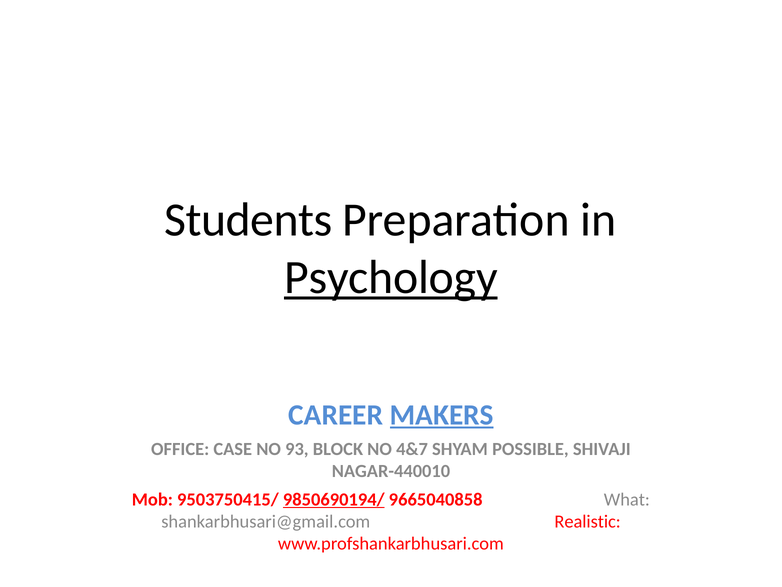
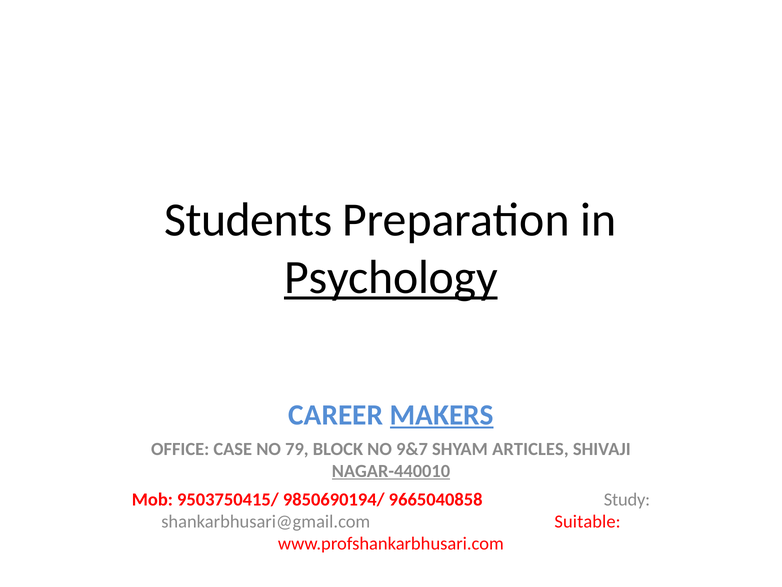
93: 93 -> 79 (297, 449)
4&7: 4&7 -> 9&7 (412, 449)
POSSIBLE: POSSIBLE -> ARTICLES (530, 449)
NAGAR-440010 underline: none -> present (391, 471)
9850690194/ underline: present -> none (334, 499)
What: What -> Study (627, 499)
Realistic: Realistic -> Suitable (588, 521)
